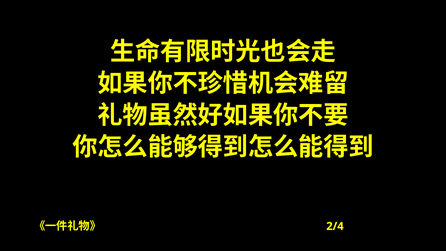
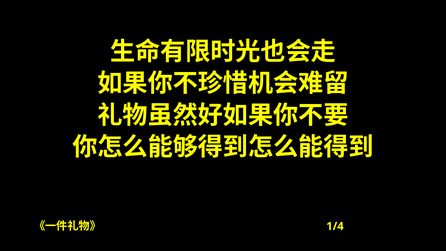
2/4: 2/4 -> 1/4 (335, 226)
